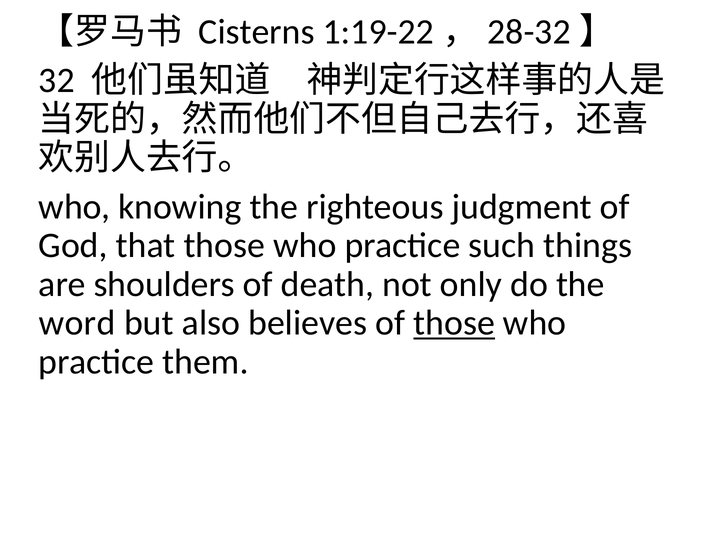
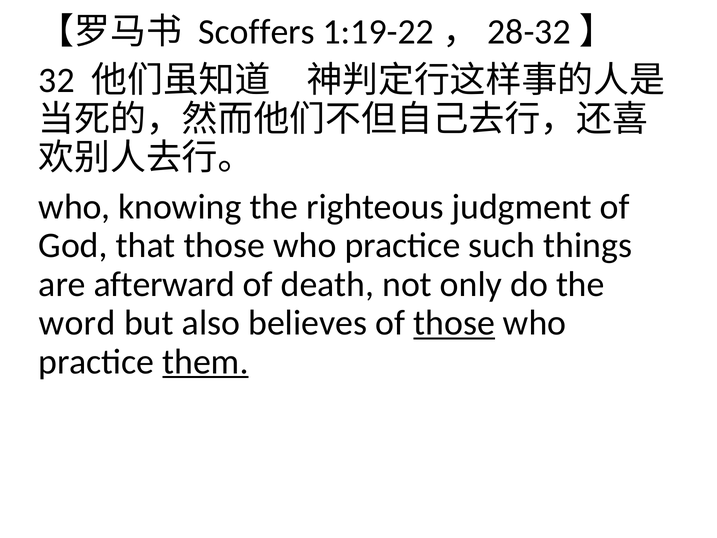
Cisterns: Cisterns -> Scoffers (257, 32)
shoulders: shoulders -> afterward (164, 284)
them underline: none -> present (205, 362)
